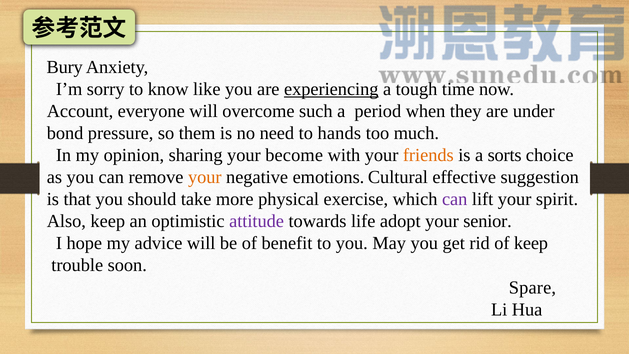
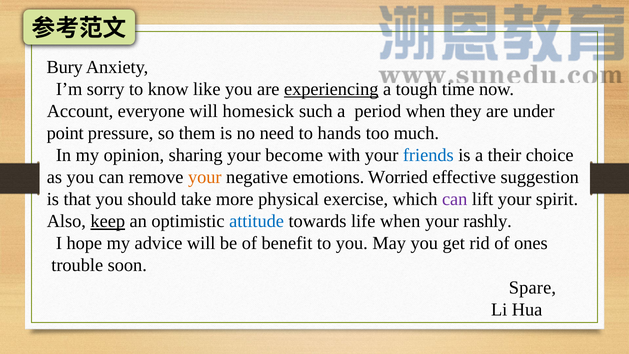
overcome: overcome -> homesick (258, 111)
bond: bond -> point (65, 133)
friends colour: orange -> blue (428, 155)
sorts: sorts -> their (505, 155)
Cultural: Cultural -> Worried (398, 177)
keep underline: none -> present (108, 221)
attitude colour: purple -> blue (257, 221)
life adopt: adopt -> when (400, 221)
senior: senior -> rashly (488, 221)
of keep: keep -> ones (531, 243)
